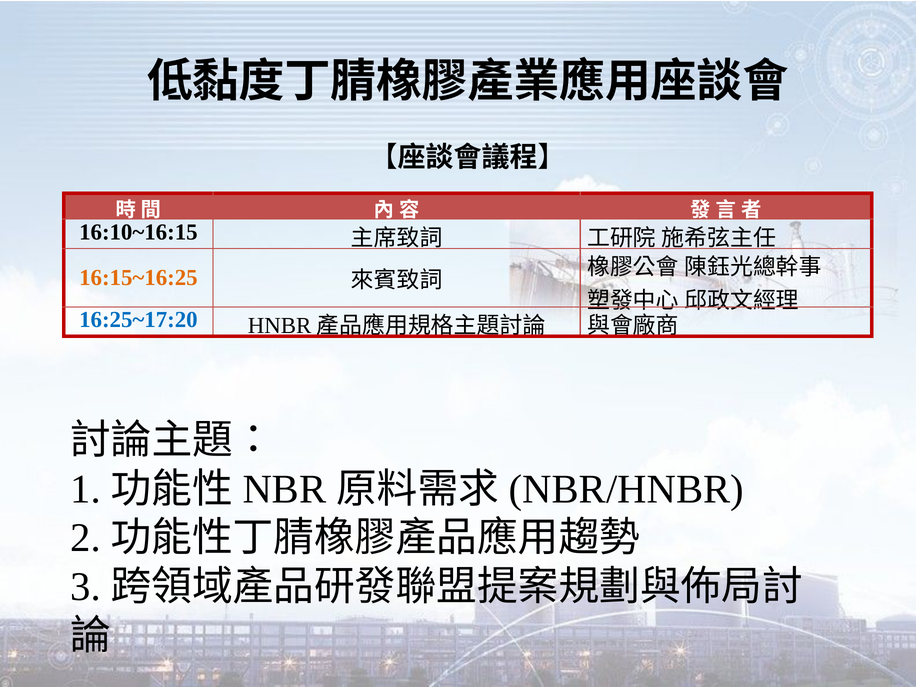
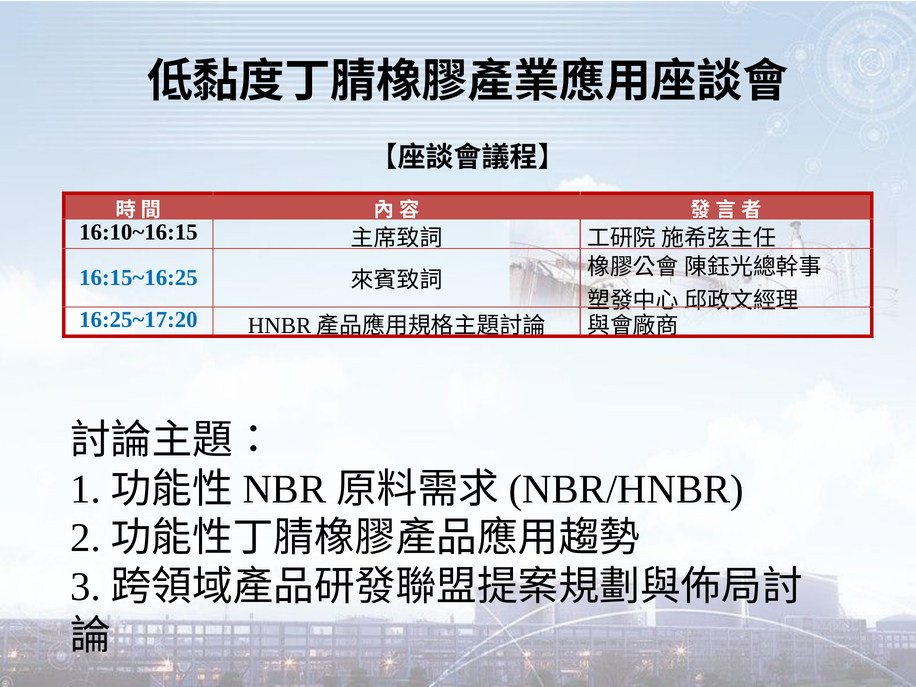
16:15~16:25 colour: orange -> blue (138, 278)
